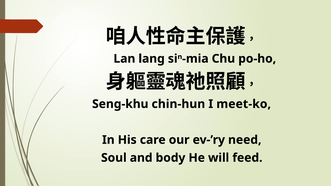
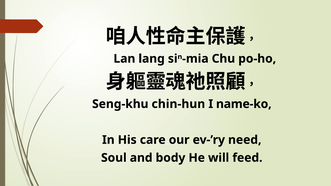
meet-ko: meet-ko -> name-ko (244, 104)
